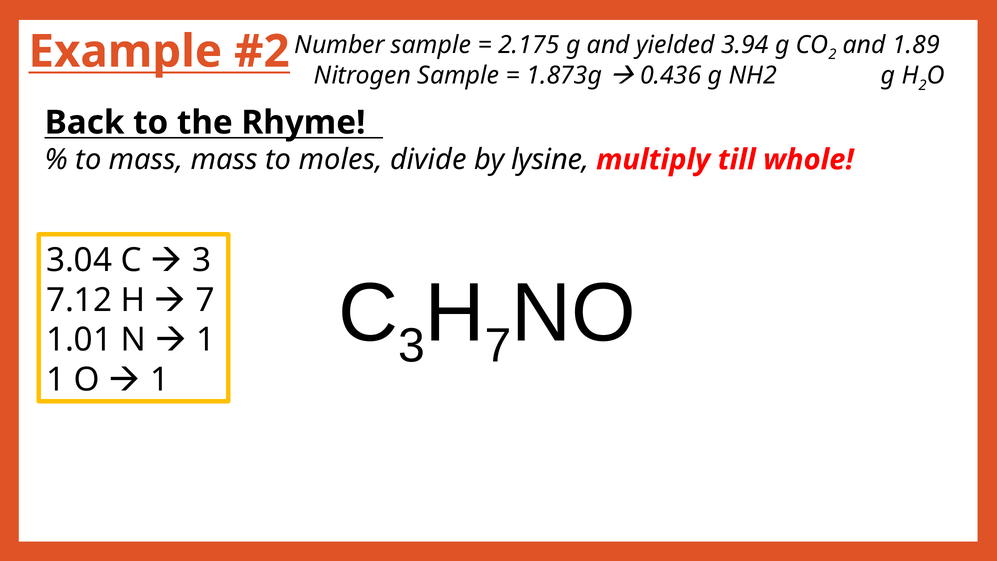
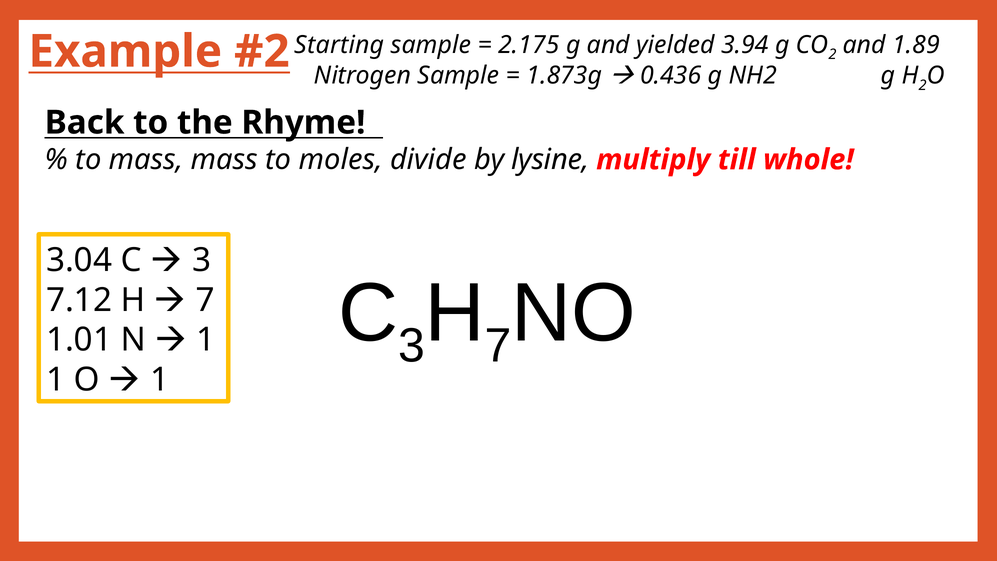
Number: Number -> Starting (339, 45)
